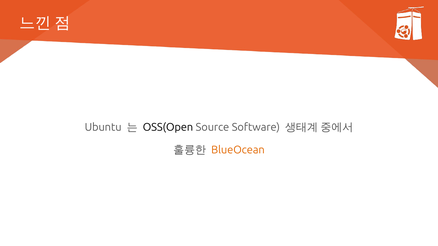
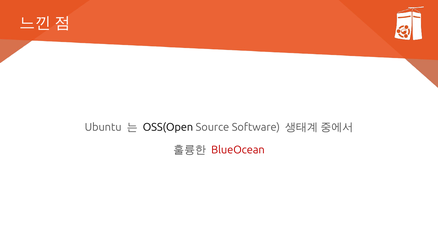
BlueOcean colour: orange -> red (238, 150)
